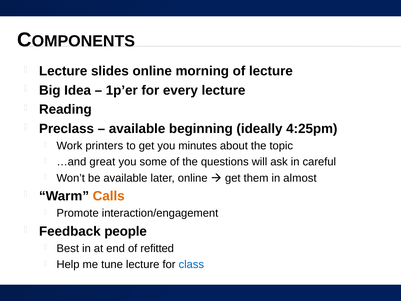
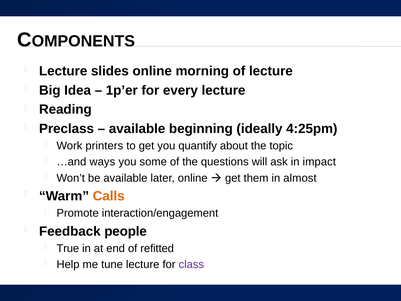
minutes: minutes -> quantify (198, 146)
great: great -> ways (102, 162)
careful: careful -> impact (319, 162)
Best: Best -> True (68, 248)
class colour: blue -> purple (191, 264)
